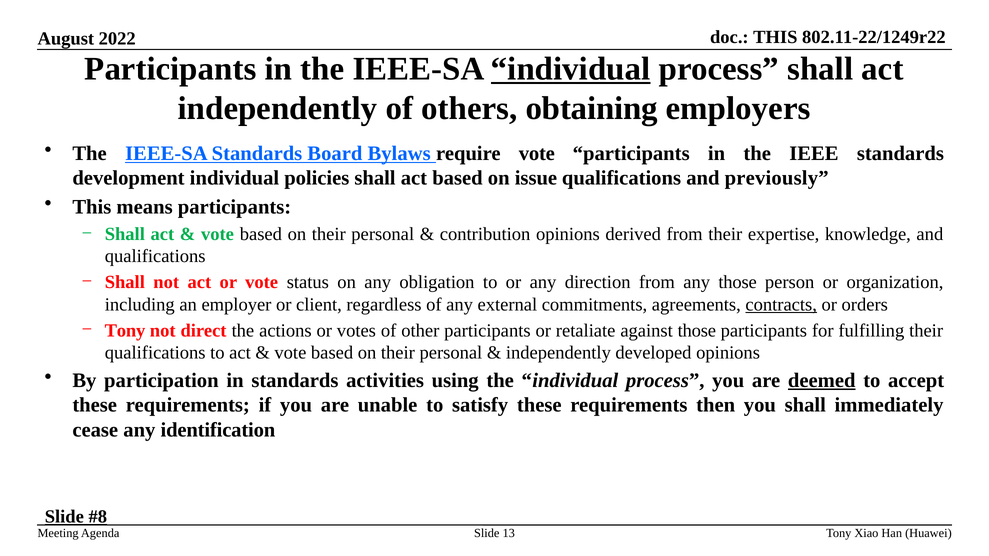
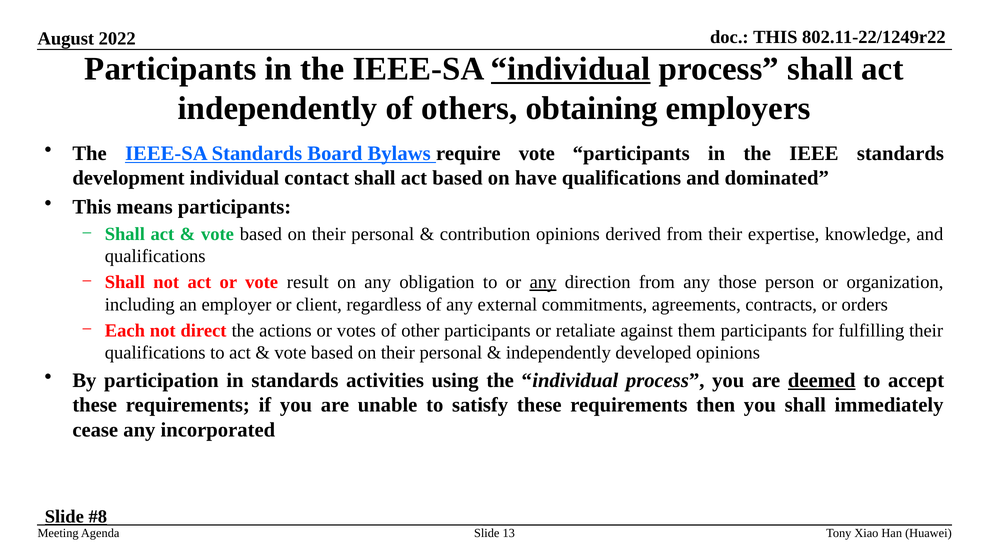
policies: policies -> contact (317, 178)
issue: issue -> have (536, 178)
previously: previously -> dominated (777, 178)
status: status -> result (308, 282)
any underline: none -> present (543, 282)
contracts underline: present -> none (781, 305)
Tony: Tony -> Each (125, 331)
against those: those -> them (697, 331)
identification: identification -> incorporated (218, 430)
